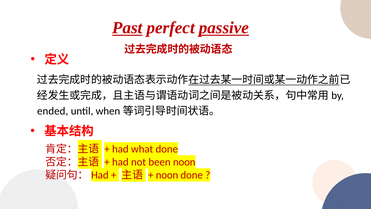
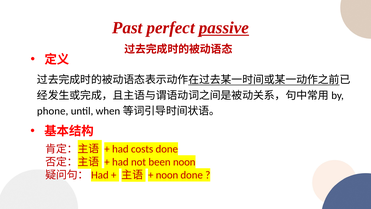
Past underline: present -> none (127, 28)
ended: ended -> phone (53, 111)
what: what -> costs (142, 149)
